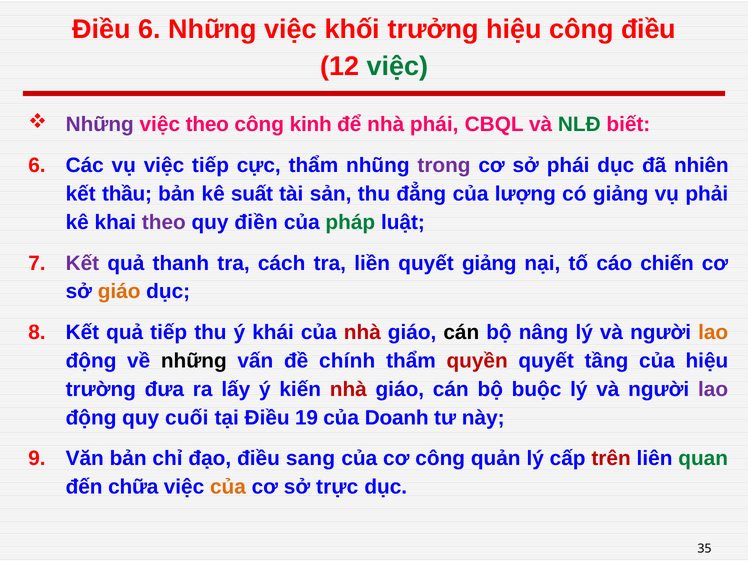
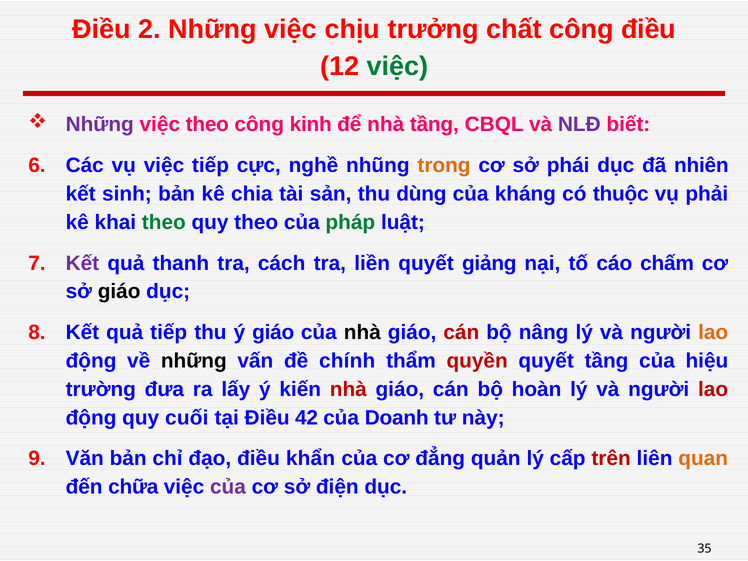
Điều 6: 6 -> 2 (150, 29)
khối: khối -> chịu (352, 29)
trưởng hiệu: hiệu -> chất (514, 29)
nhà phái: phái -> tầng (434, 125)
NLĐ colour: green -> purple (579, 125)
cực thẩm: thẩm -> nghề (313, 165)
trong colour: purple -> orange (444, 165)
thầu: thầu -> sinh (127, 194)
suất: suất -> chia (252, 194)
đẳng: đẳng -> dùng (421, 194)
lượng: lượng -> kháng (525, 194)
có giảng: giảng -> thuộc (621, 194)
theo colour: purple -> green (164, 222)
quy điền: điền -> theo (256, 222)
chiến: chiến -> chấm (667, 263)
giáo colour: orange -> black (119, 292)
ý khái: khái -> giáo (273, 332)
nhà colour: red -> black (362, 332)
cán colour: black -> red (461, 332)
buộc: buộc -> hoàn (537, 389)
lao colour: purple -> red (713, 389)
19: 19 -> 42 (307, 418)
sang: sang -> khẩn (311, 459)
cơ công: công -> đẳng (440, 459)
quan colour: green -> orange (703, 459)
của colour: orange -> purple (228, 487)
trực: trực -> điện (337, 487)
